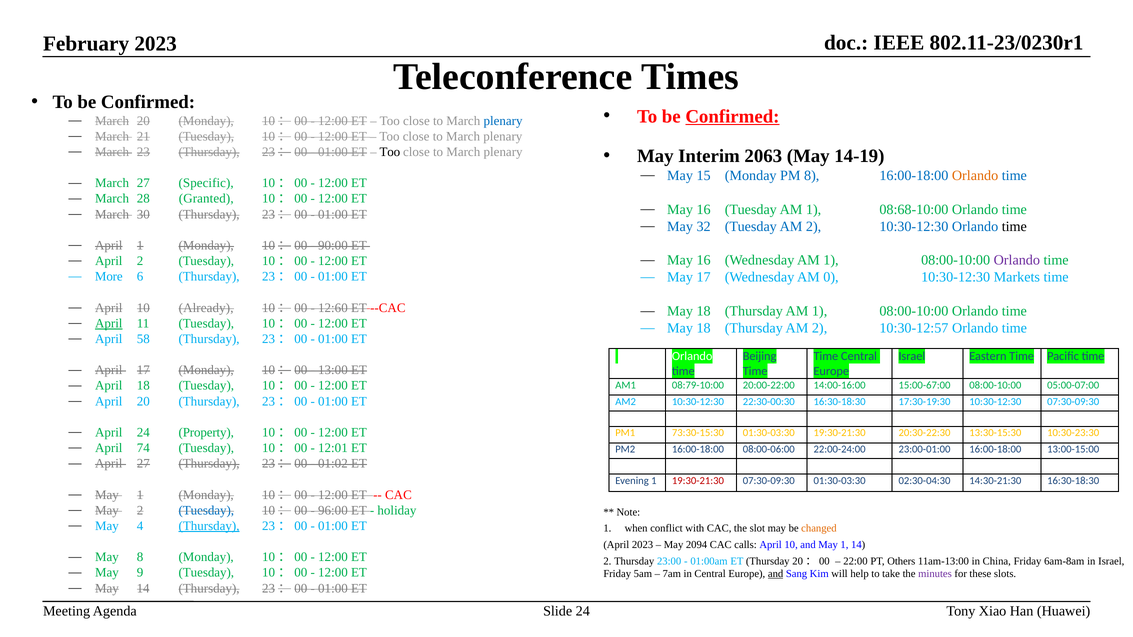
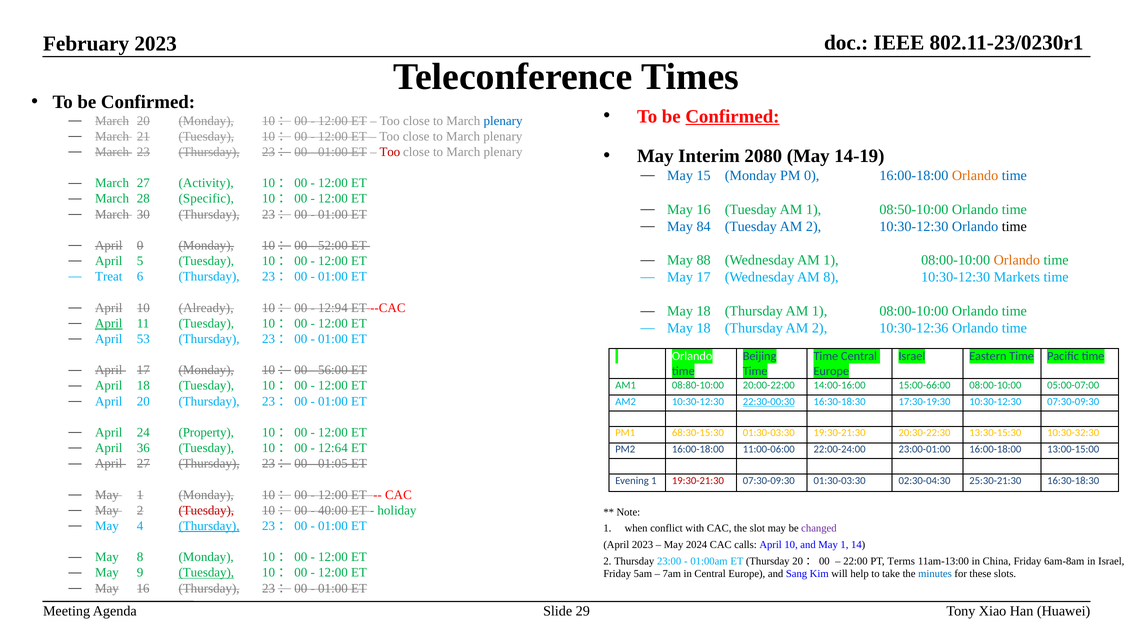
Too colour: black -> red (390, 152)
2063: 2063 -> 2080 (763, 156)
PM 8: 8 -> 0 (812, 175)
Specific: Specific -> Activity (206, 183)
Granted: Granted -> Specific (206, 199)
08:68-10:00: 08:68-10:00 -> 08:50-10:00 (914, 209)
32: 32 -> 84 (704, 226)
April 1: 1 -> 0 (140, 246)
90:00: 90:00 -> 52:00 (333, 246)
16: 16 -> 88 (704, 260)
Orlando colour: purple -> orange (1017, 260)
April 2: 2 -> 5 (140, 261)
More: More -> Treat (109, 277)
AM 0: 0 -> 8 (831, 277)
12:60: 12:60 -> 12:94 (333, 308)
10:30-12:57: 10:30-12:57 -> 10:30-12:36 (914, 328)
58: 58 -> 53 (143, 339)
13:00: 13:00 -> 56:00 (333, 370)
08:79-10:00: 08:79-10:00 -> 08:80-10:00 (698, 385)
15:00-67:00: 15:00-67:00 -> 15:00-66:00 (925, 385)
22:30-00:30 underline: none -> present (769, 402)
73:30-15:30: 73:30-15:30 -> 68:30-15:30 (698, 433)
10:30-23:30: 10:30-23:30 -> 10:30-32:30 (1073, 433)
74: 74 -> 36 (143, 448)
12:01: 12:01 -> 12:64 (333, 448)
08:00-06:00: 08:00-06:00 -> 11:00-06:00 (769, 450)
01:02: 01:02 -> 01:05 (333, 464)
14:30-21:30: 14:30-21:30 -> 25:30-21:30 (995, 481)
Tuesday colour: blue -> red (206, 511)
96:00: 96:00 -> 40:00 (333, 511)
changed colour: orange -> purple (819, 529)
2094: 2094 -> 2024 (697, 545)
Others: Others -> Terms (901, 561)
Tuesday underline: none -> present (206, 573)
and underline: present -> none (776, 574)
minutes colour: purple -> blue (935, 574)
14: 14 -> 16 (143, 589)
24: 24 -> 29 (583, 611)
